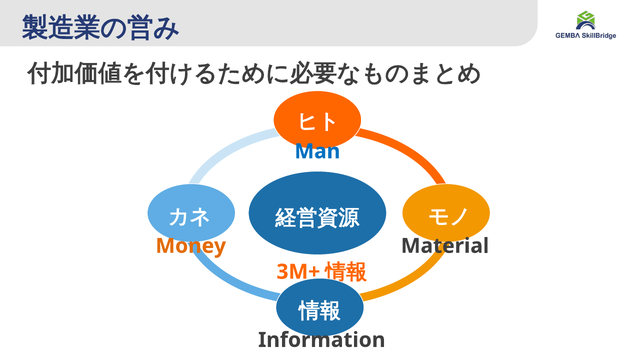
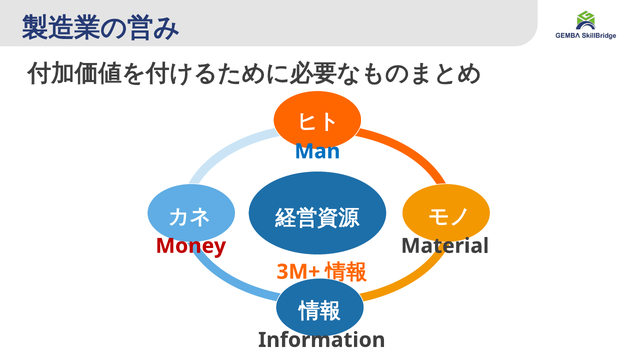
Money colour: orange -> red (191, 246)
